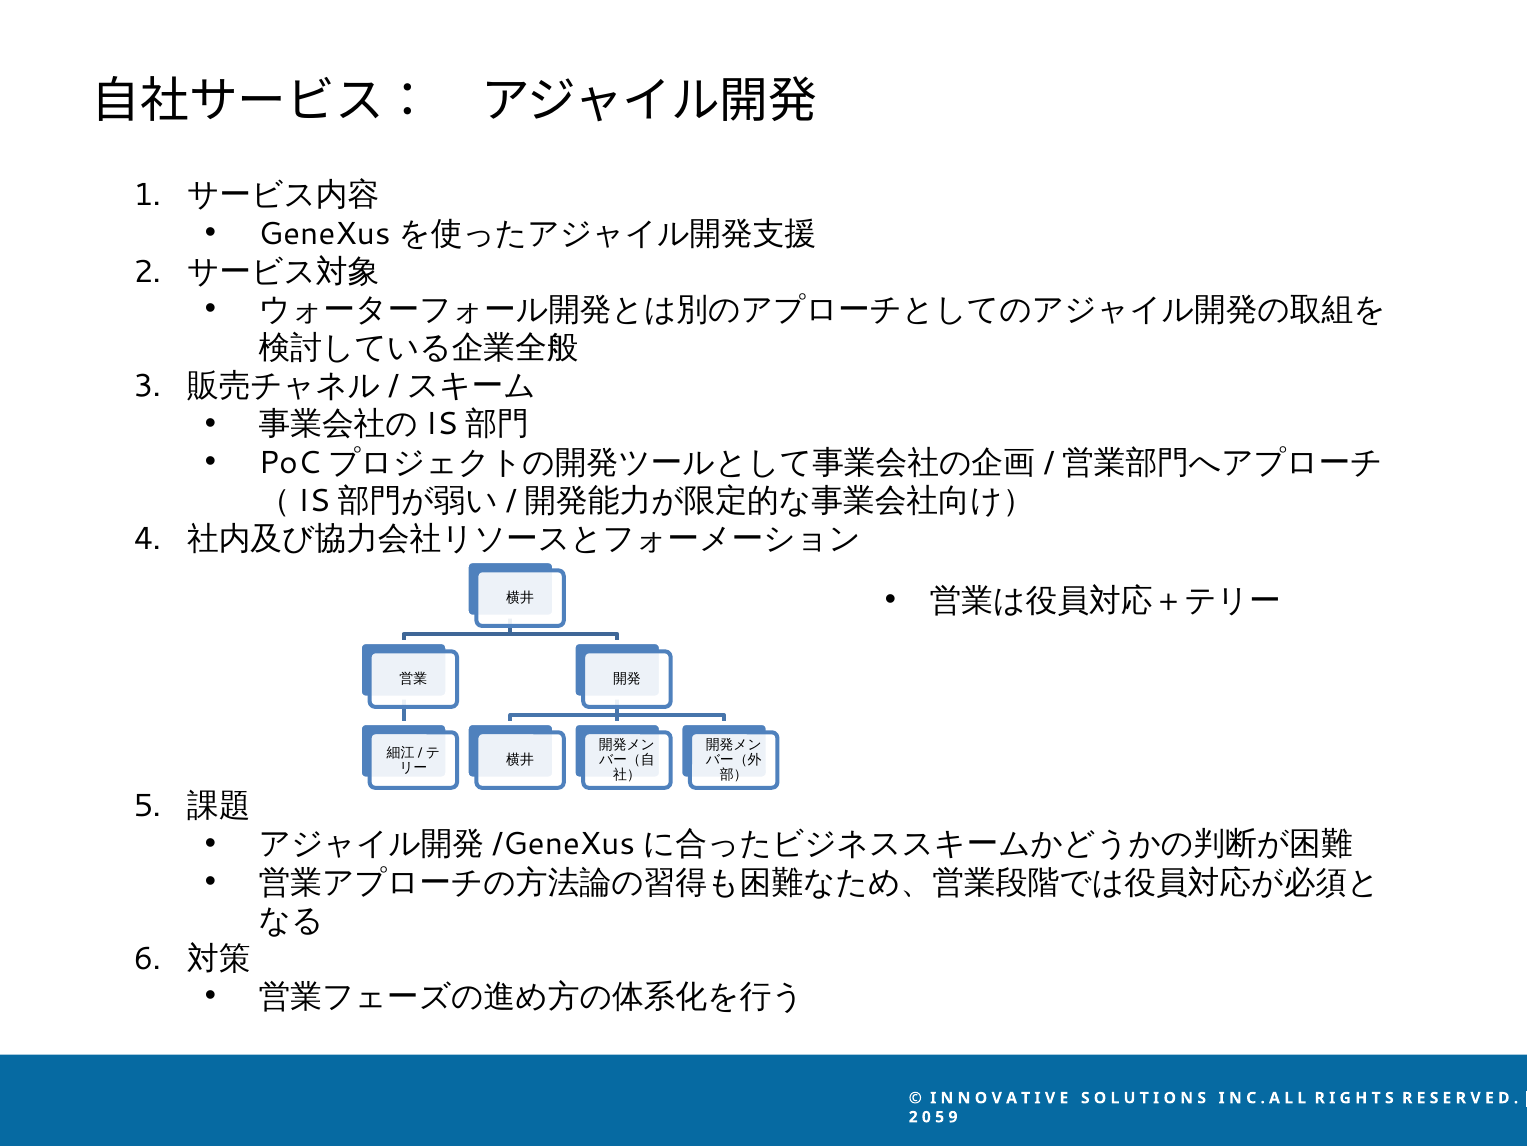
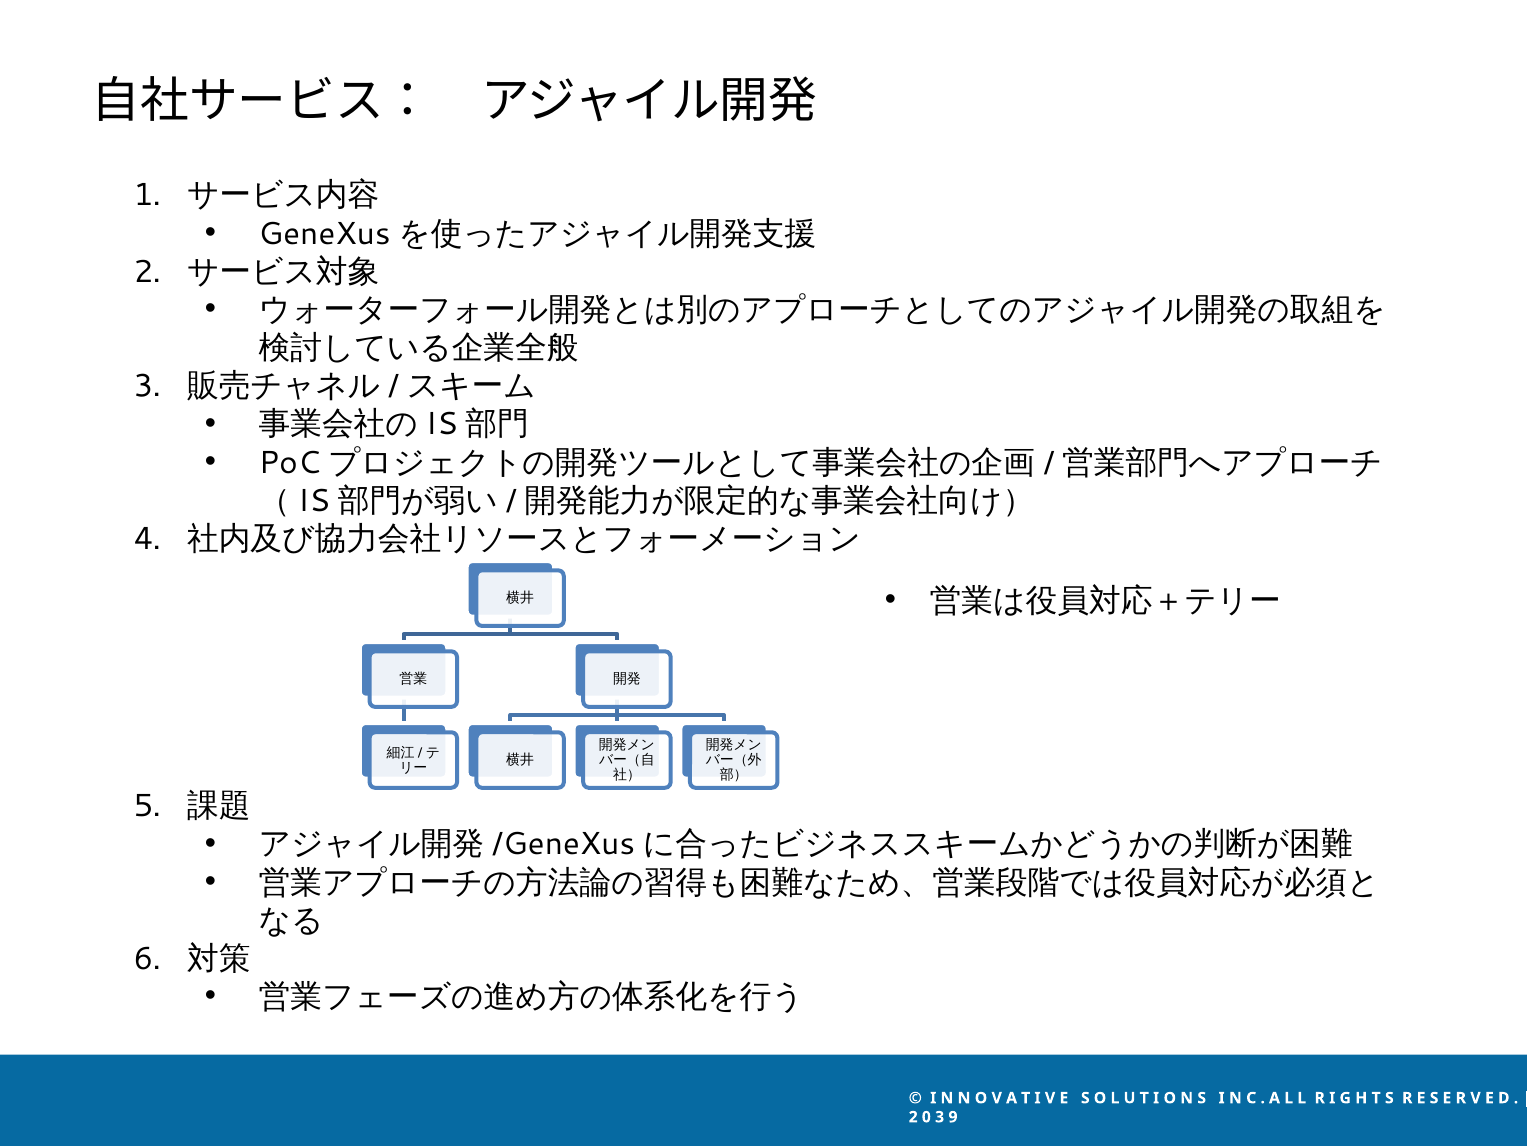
0 5: 5 -> 3 (940, 1116)
